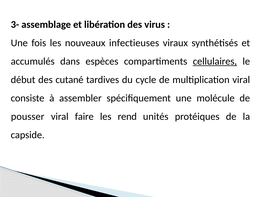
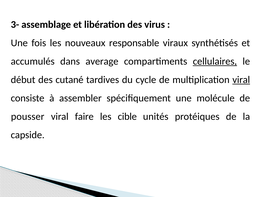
infectieuses: infectieuses -> responsable (134, 43)
espèces: espèces -> average (102, 61)
viral underline: none -> present (241, 80)
rend: rend -> cible (127, 117)
